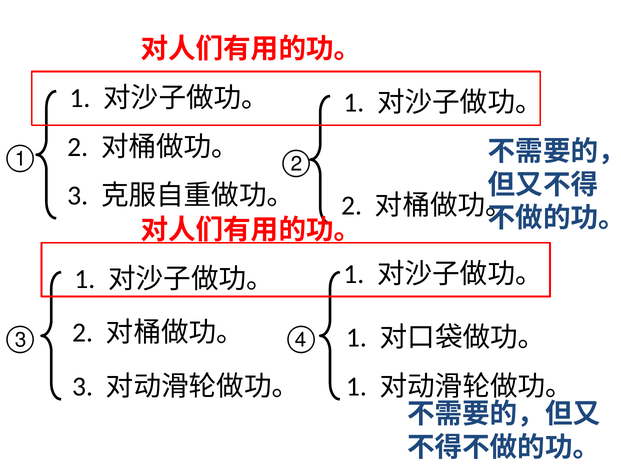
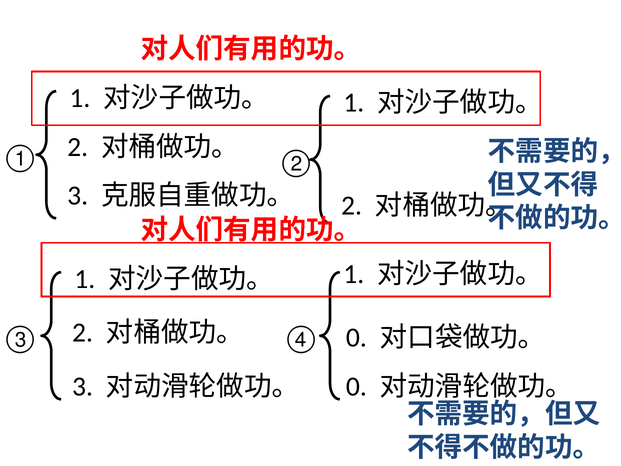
1: 1 -> 0 (356, 338)
1: 1 -> 0 (356, 386)
